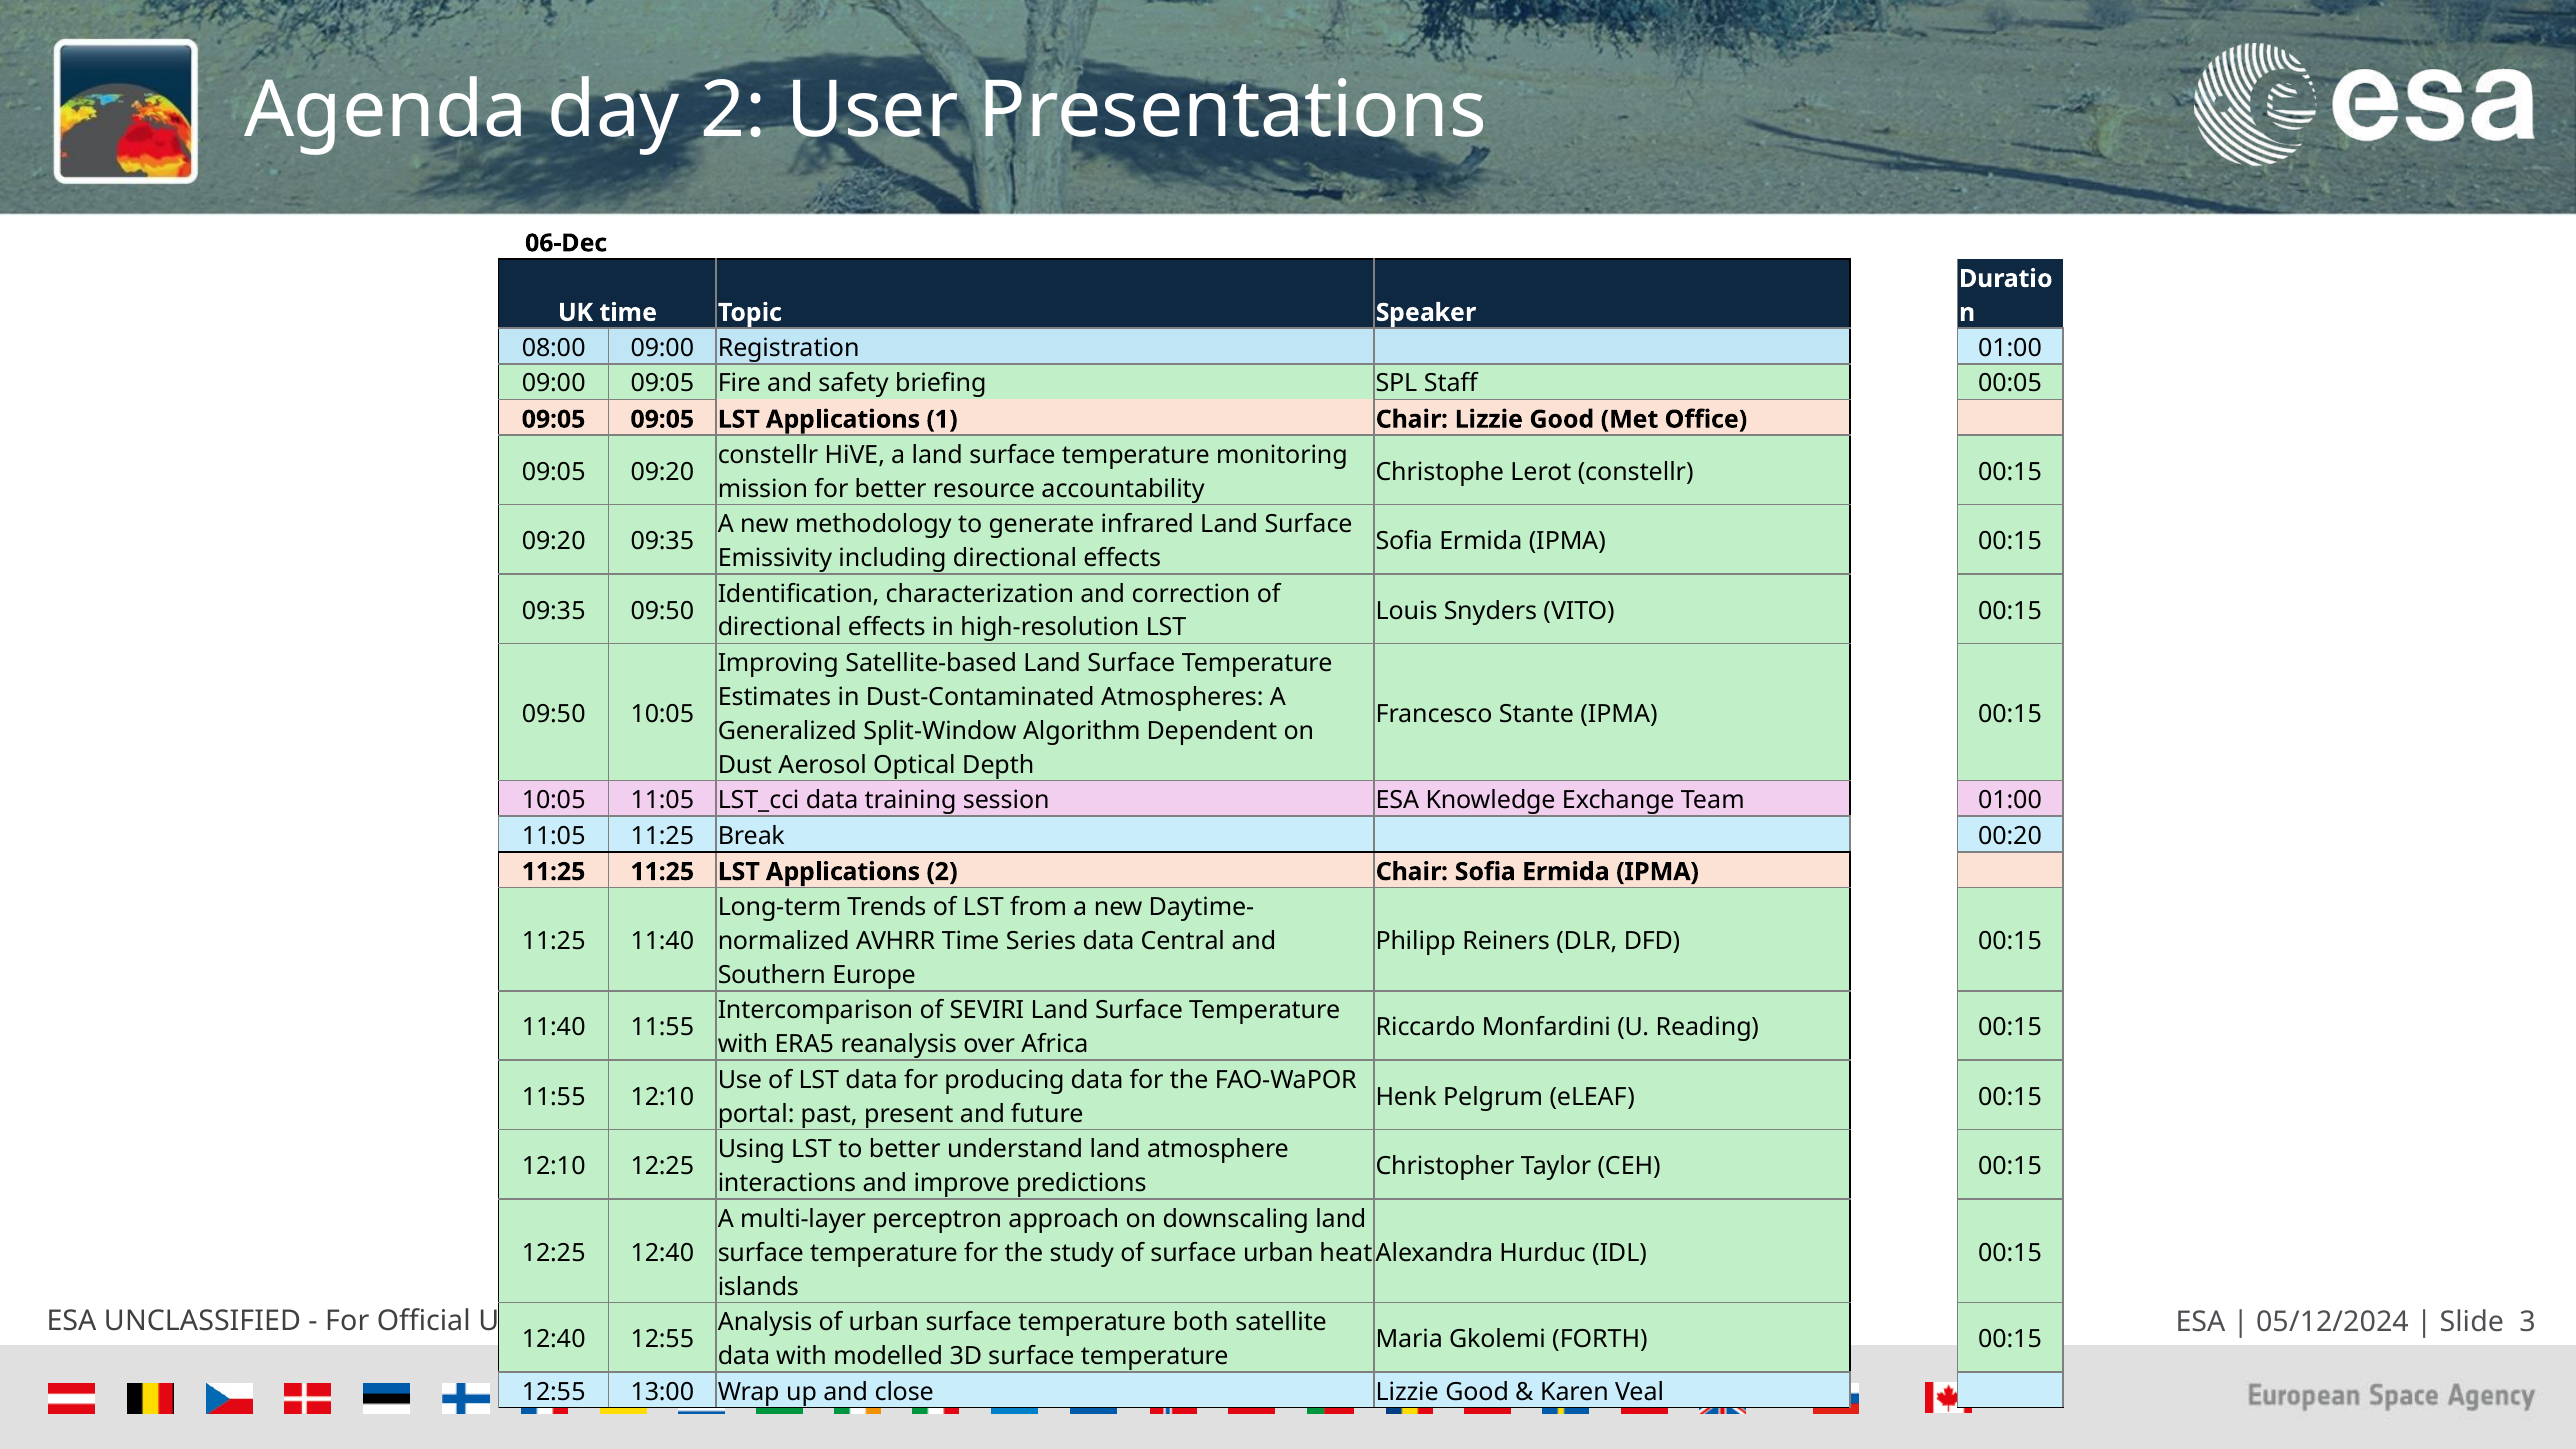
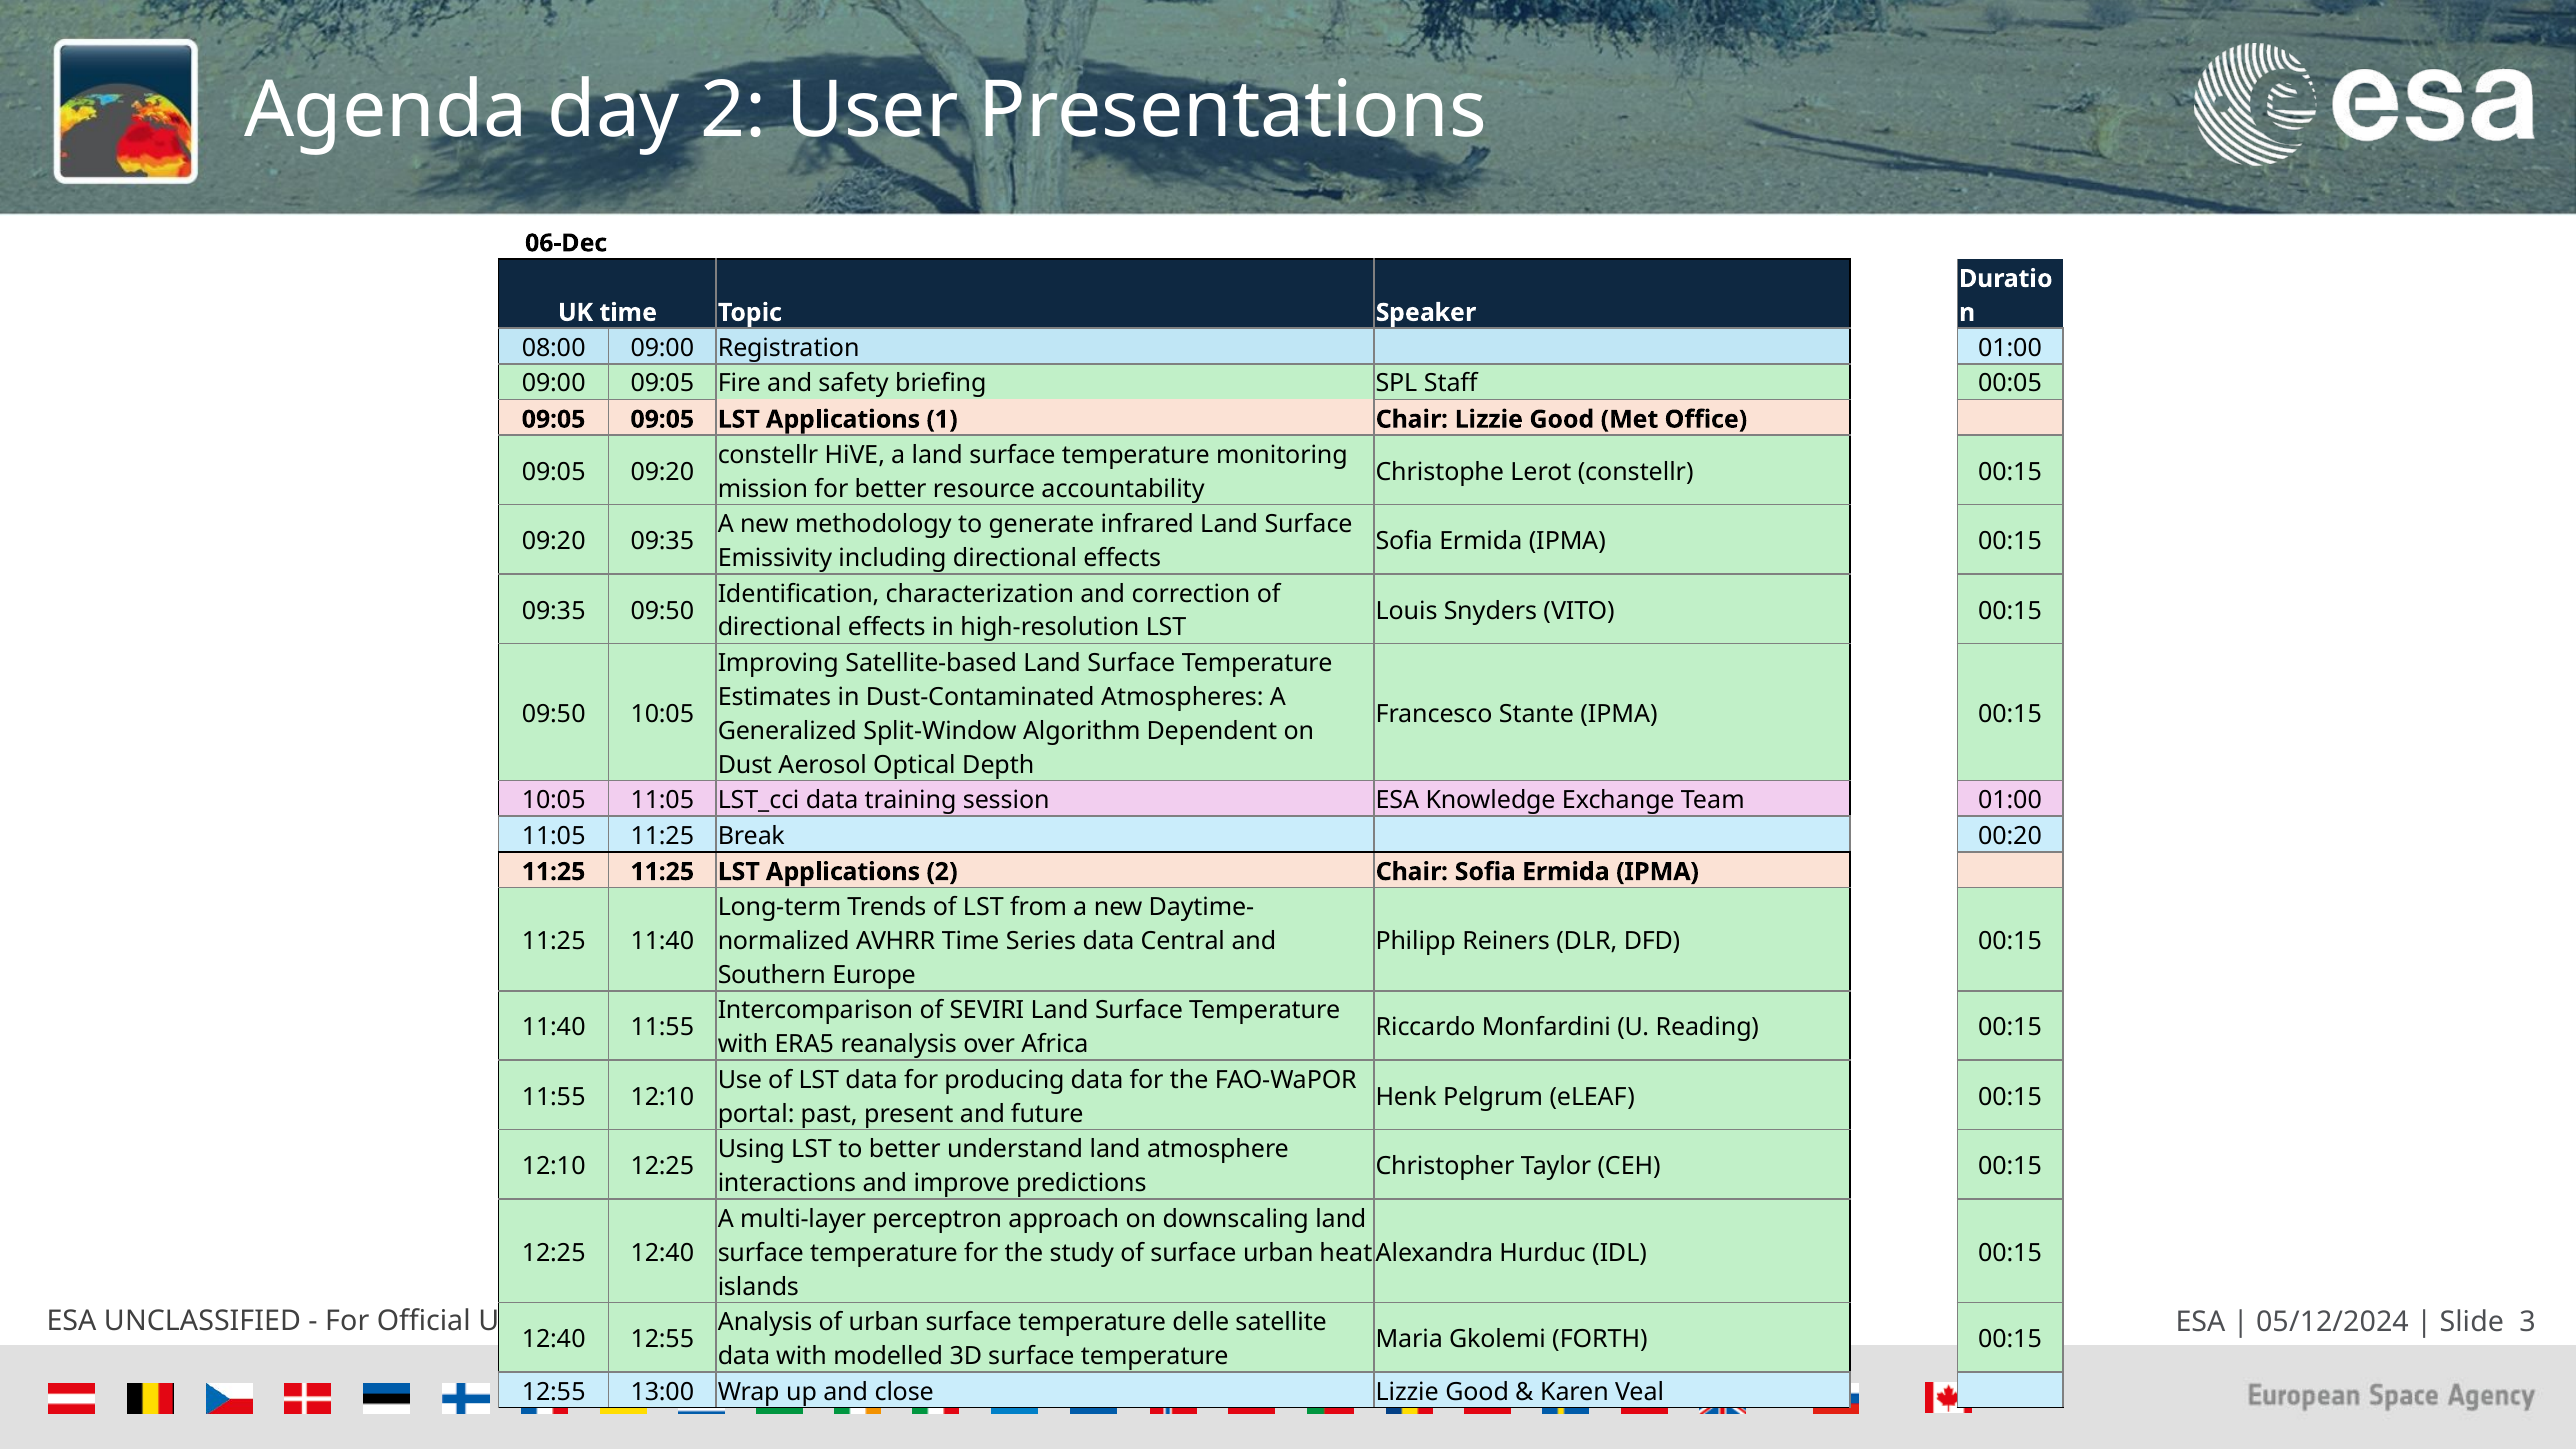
both: both -> delle (1201, 1322)
